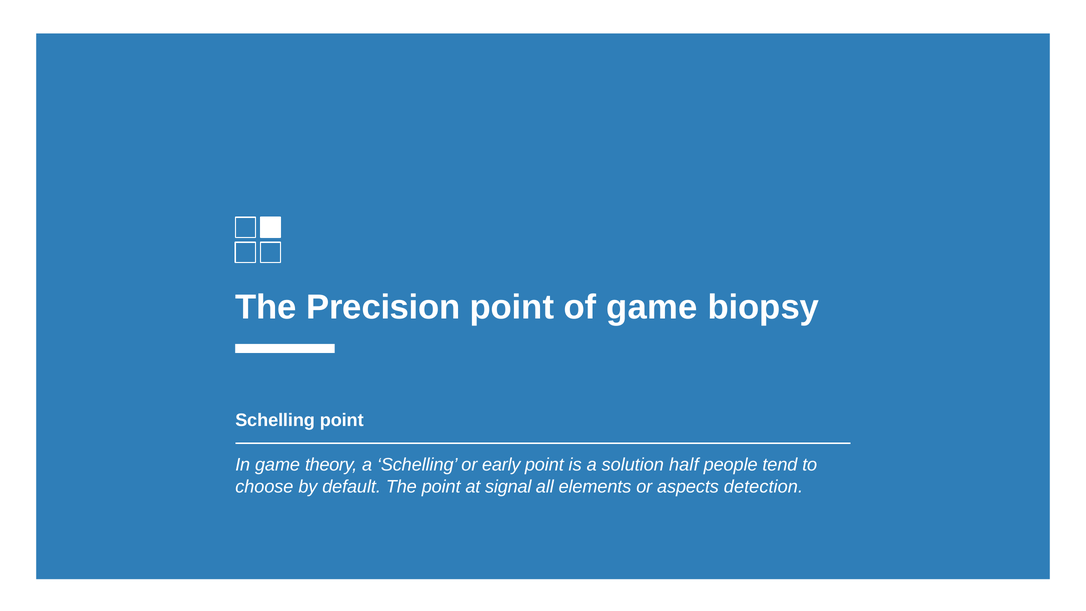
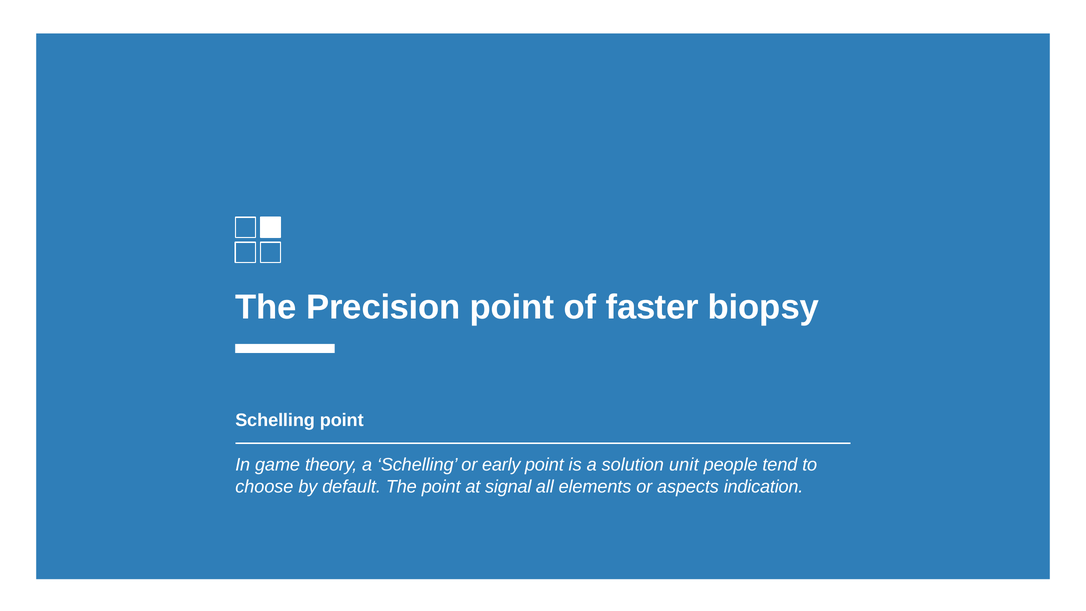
of game: game -> faster (652, 307)
half: half -> unit (684, 465)
detection: detection -> indication (764, 486)
